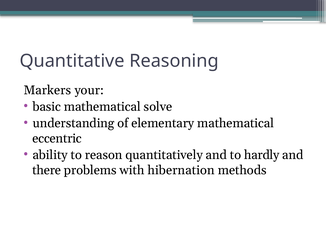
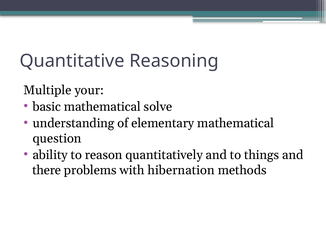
Markers: Markers -> Multiple (47, 90)
eccentric: eccentric -> question (57, 139)
hardly: hardly -> things (262, 155)
